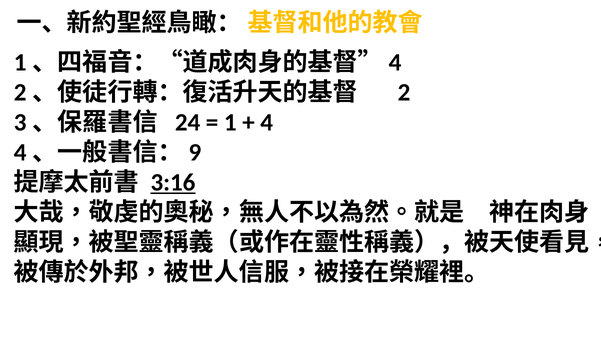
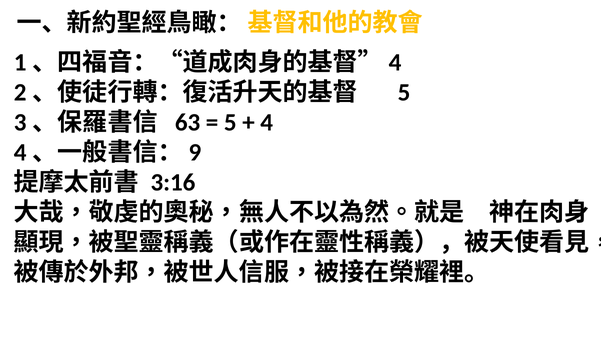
2: 2 -> 5 (404, 92)
24: 24 -> 63 (188, 122)
1: 1 -> 5 (230, 122)
3:16 underline: present -> none (173, 182)
